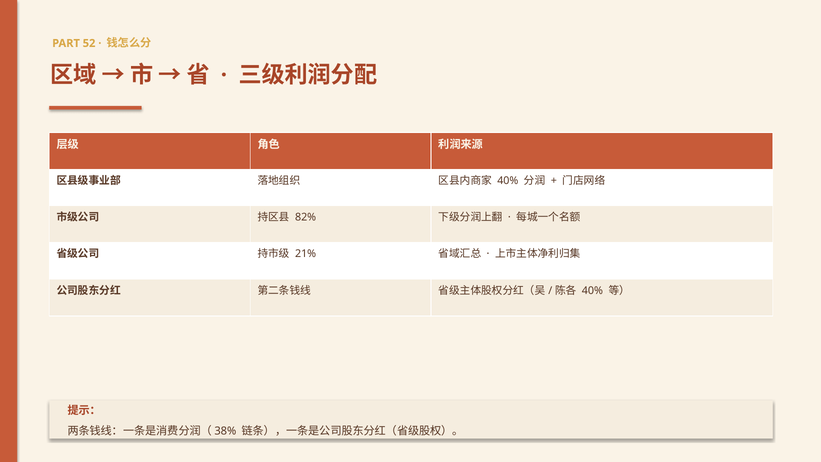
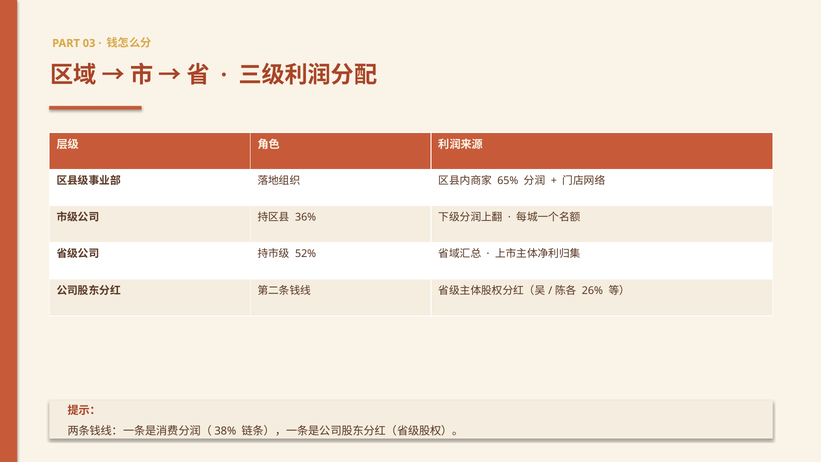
52: 52 -> 03 (89, 43)
40%: 40% -> 65% (508, 180)
82%: 82% -> 36% (306, 217)
21%: 21% -> 52% (306, 254)
40%: 40% -> 26% (592, 290)
